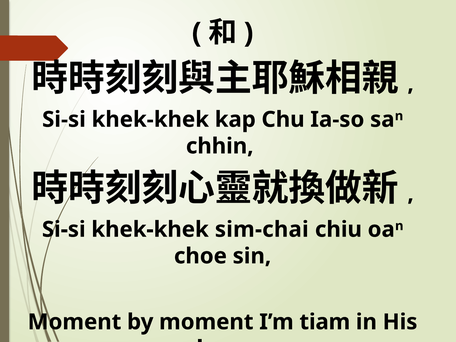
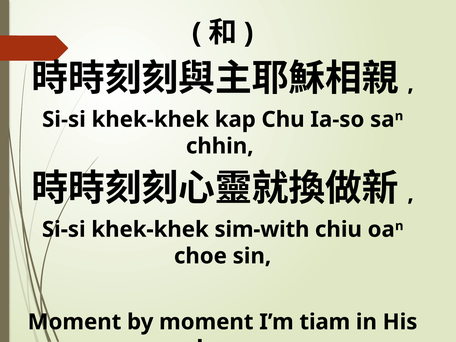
sim-chai: sim-chai -> sim-with (262, 229)
